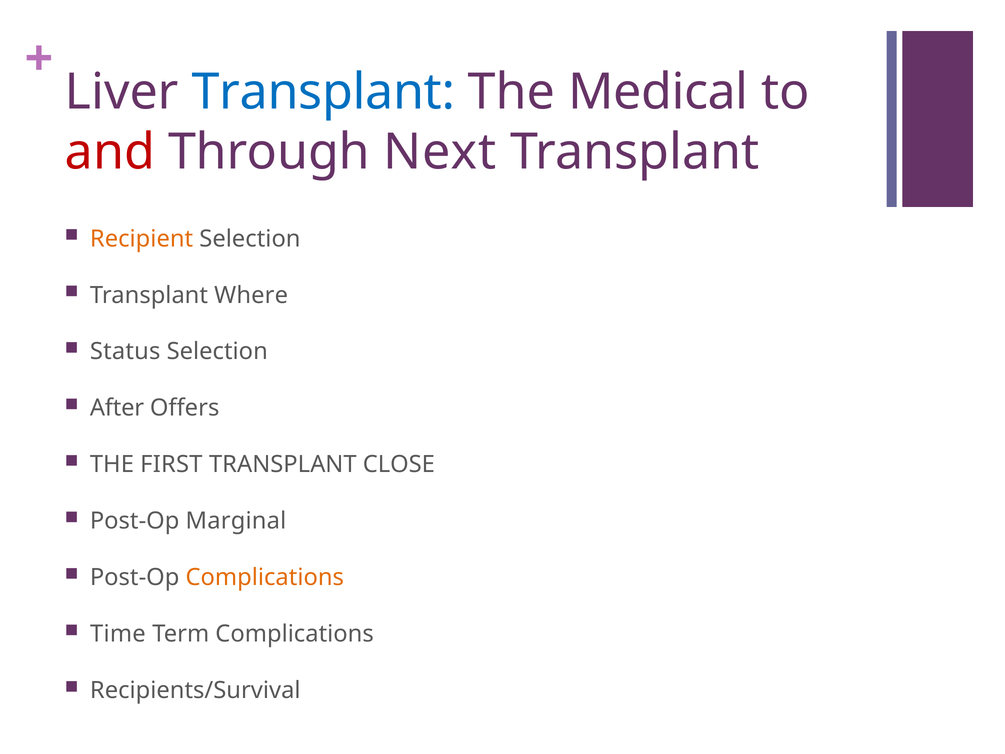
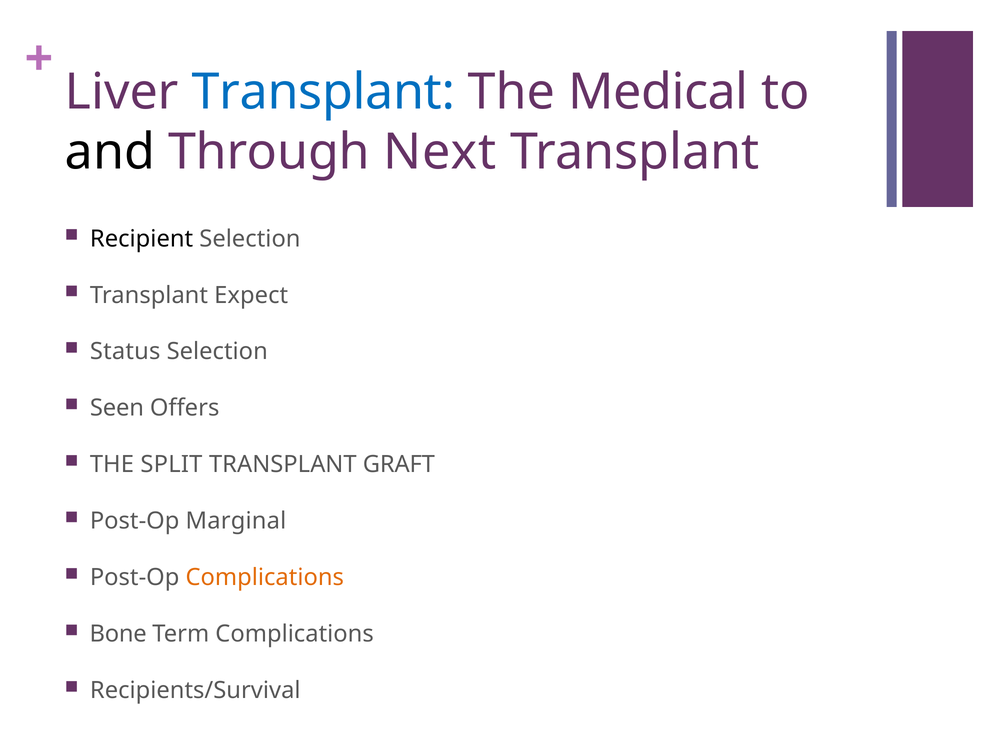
and colour: red -> black (110, 152)
Recipient colour: orange -> black (142, 239)
Where: Where -> Expect (251, 295)
After: After -> Seen (117, 408)
FIRST: FIRST -> SPLIT (171, 464)
CLOSE: CLOSE -> GRAFT (399, 464)
Time: Time -> Bone (118, 634)
